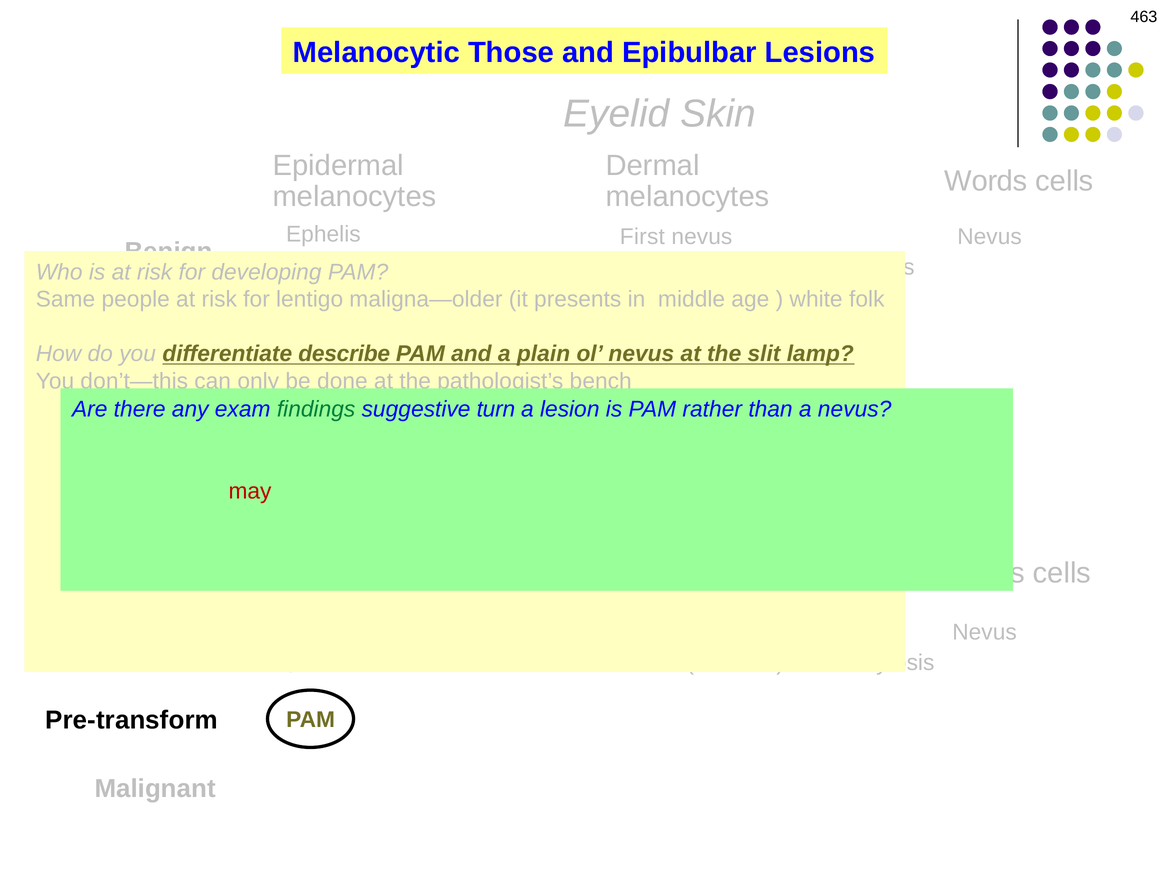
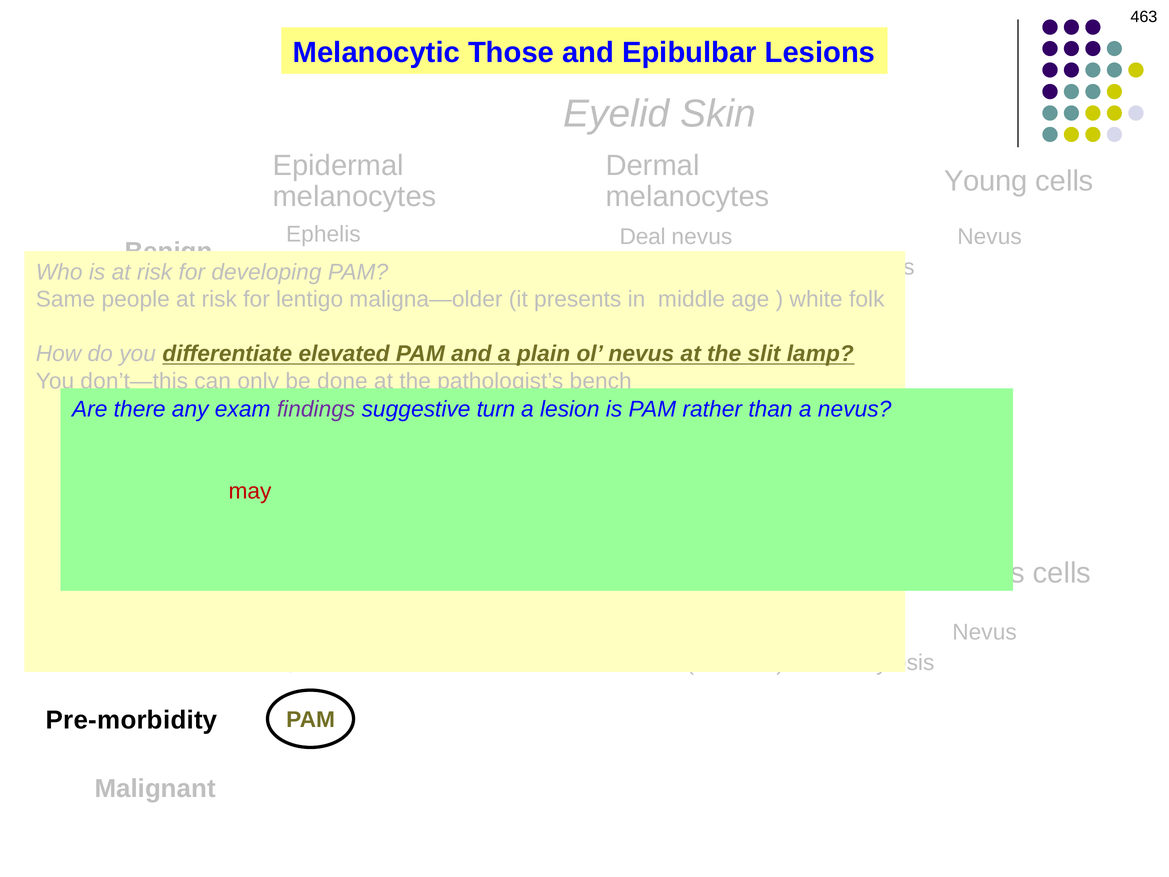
Words: Words -> Young (986, 181)
First: First -> Deal (643, 237)
differentiate describe: describe -> elevated (344, 354)
findings colour: green -> purple (316, 409)
Pre-transform: Pre-transform -> Pre-morbidity (132, 720)
